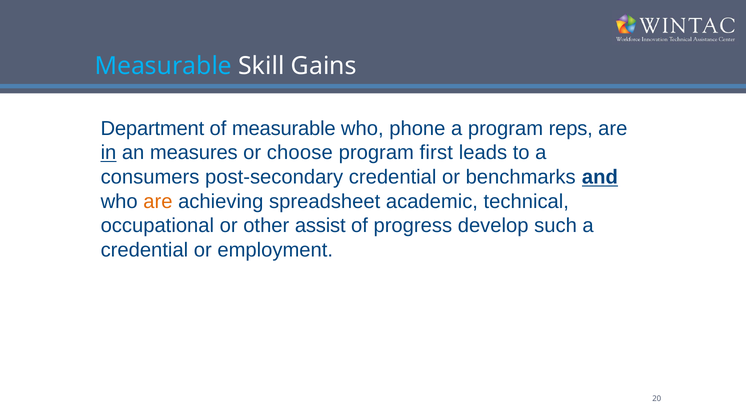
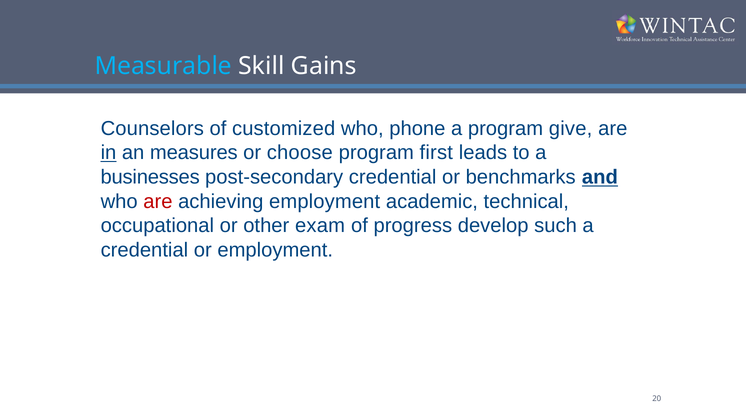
Department: Department -> Counselors (152, 128)
of measurable: measurable -> customized (284, 128)
reps: reps -> give (571, 128)
consumers: consumers -> businesses (150, 177)
are colour: orange -> red (158, 201)
achieving spreadsheet: spreadsheet -> employment (325, 201)
assist: assist -> exam (320, 225)
